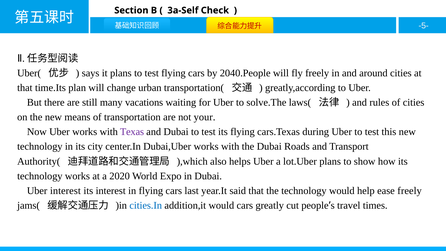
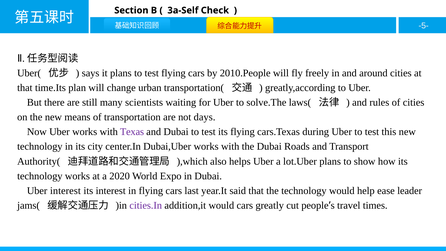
2040.People: 2040.People -> 2010.People (245, 73)
vacations: vacations -> scientists (144, 102)
your: your -> days (205, 117)
ease freely: freely -> leader (410, 191)
cities.In colour: blue -> purple (146, 205)
